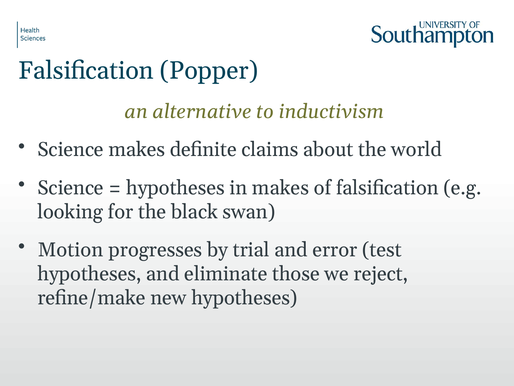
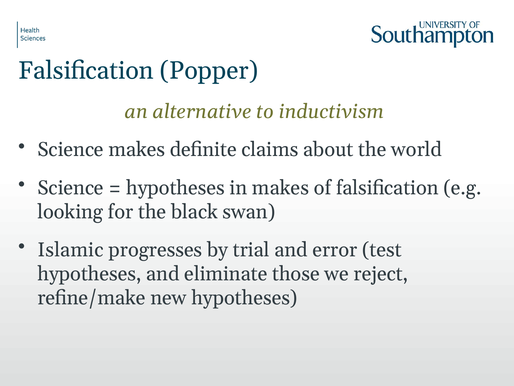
Motion: Motion -> Islamic (70, 249)
